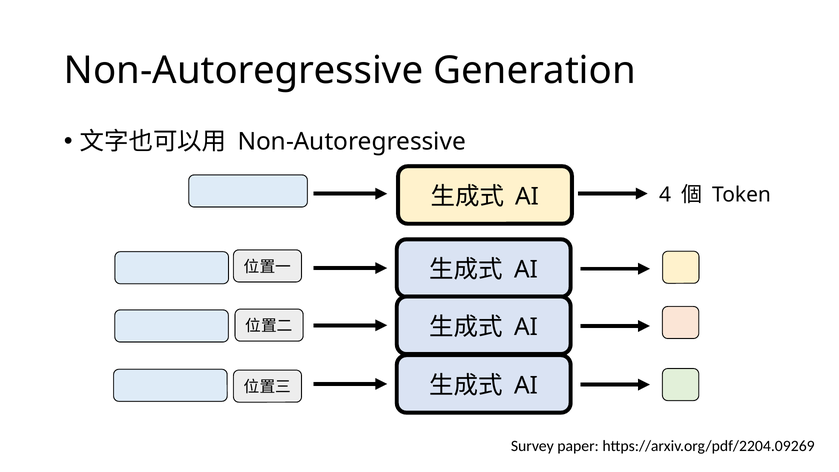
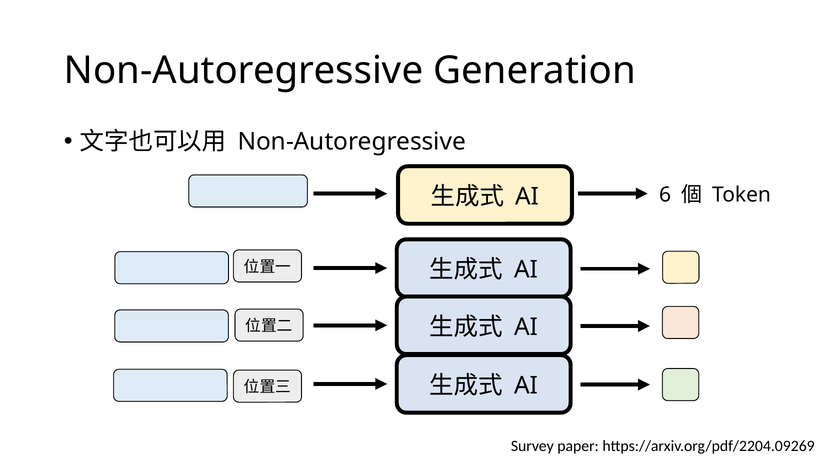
4: 4 -> 6 (665, 195)
